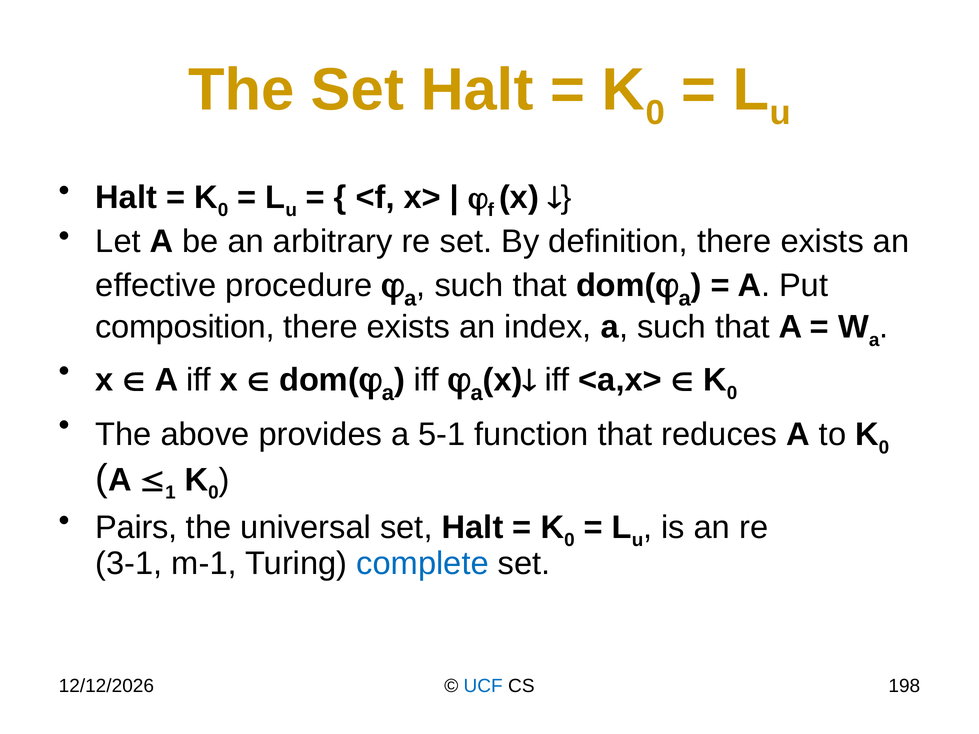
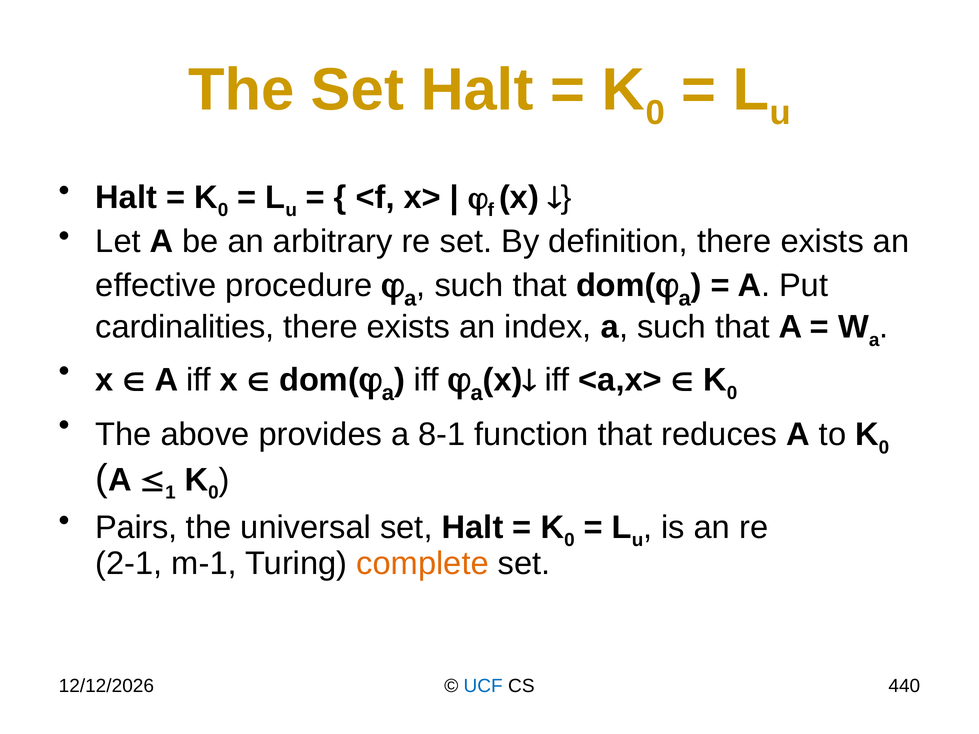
composition: composition -> cardinalities (185, 327)
5-1: 5-1 -> 8-1 (442, 435)
3-1: 3-1 -> 2-1 (129, 564)
complete colour: blue -> orange (423, 564)
198: 198 -> 440 (904, 686)
